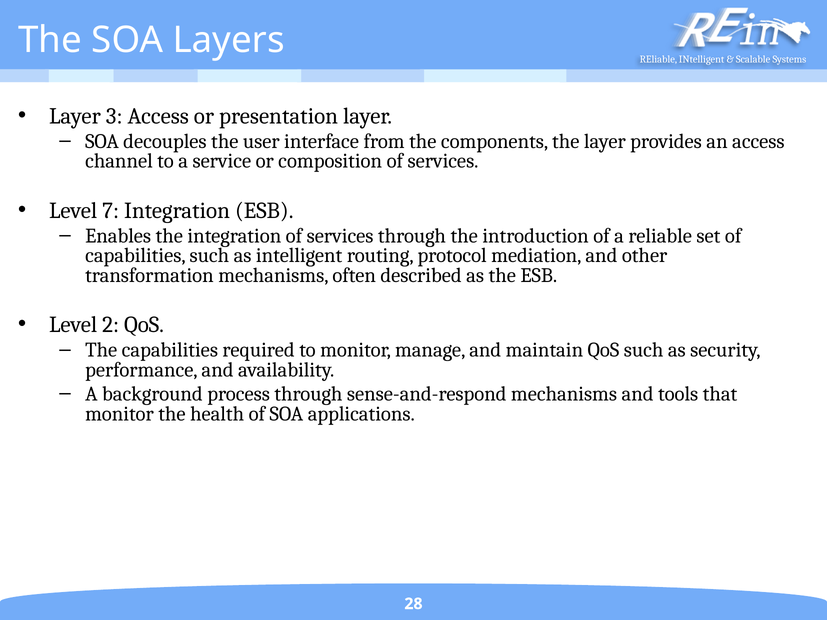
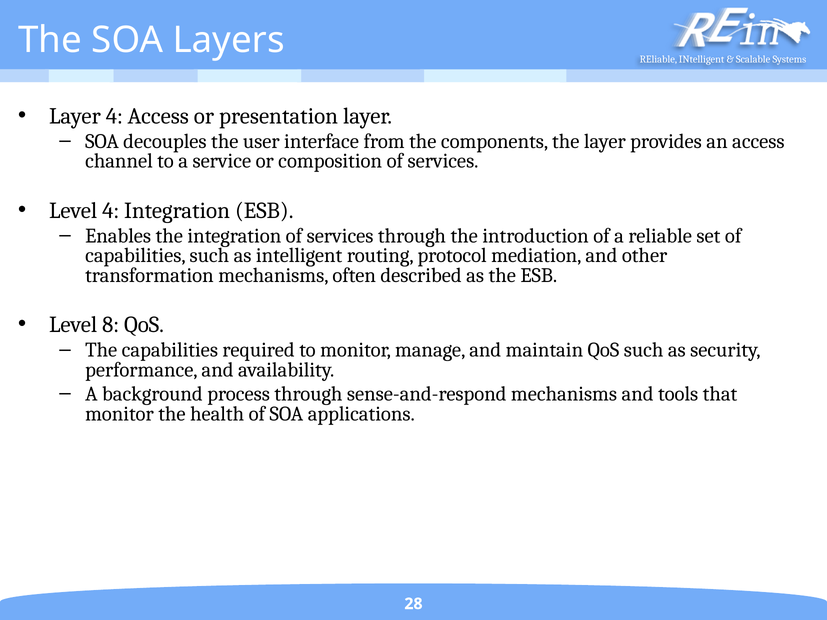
Layer 3: 3 -> 4 (114, 116)
Level 7: 7 -> 4 (111, 211)
2: 2 -> 8 (111, 325)
